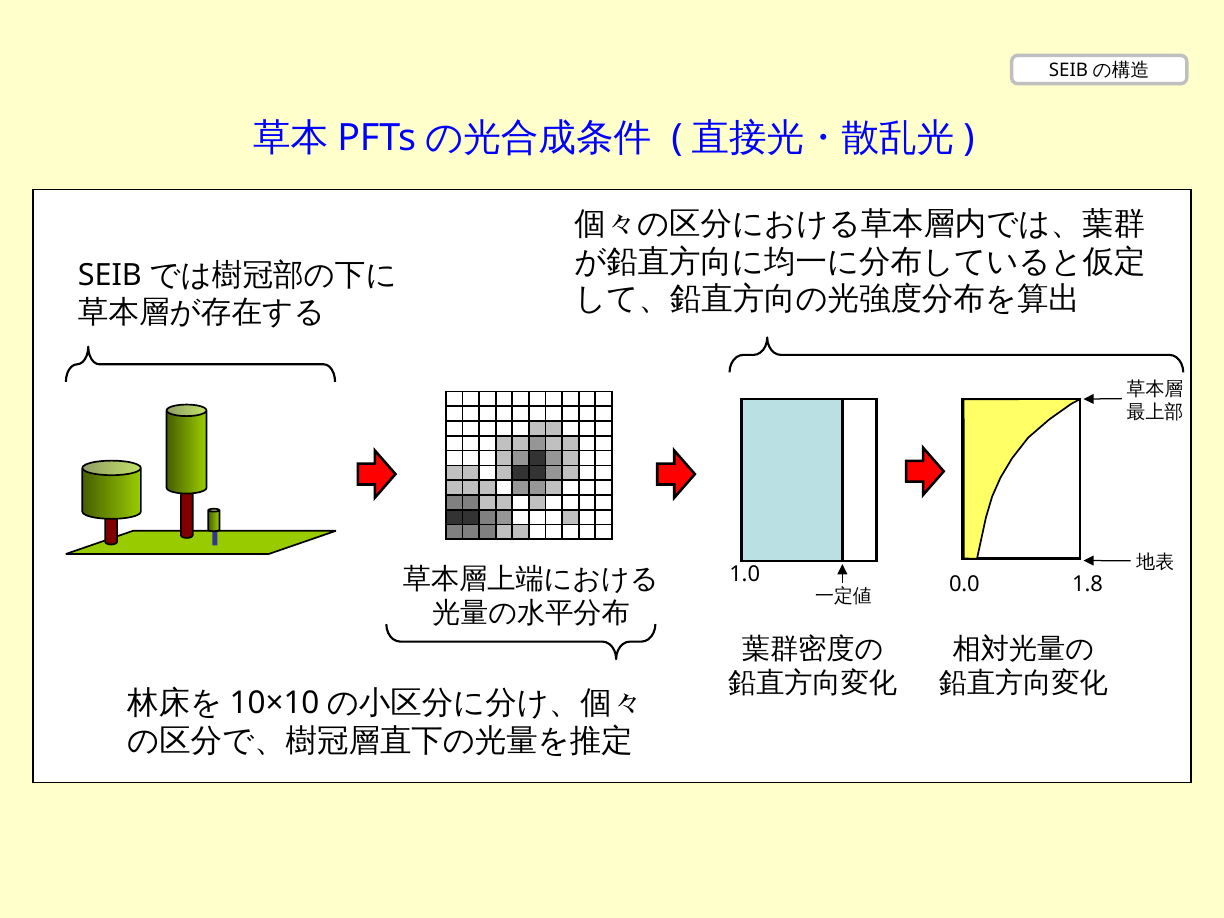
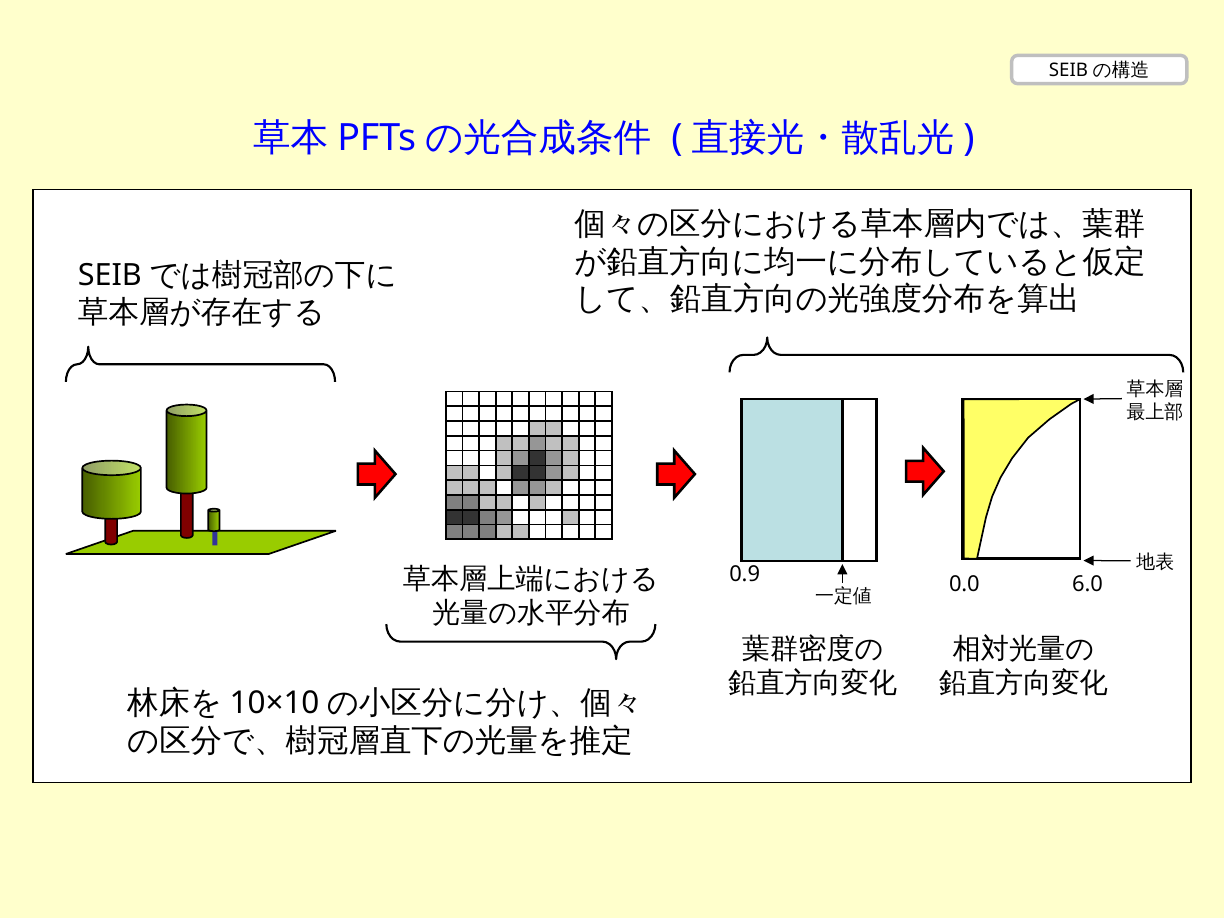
1.0: 1.0 -> 0.9 (745, 575)
1.8: 1.8 -> 6.0 (1087, 584)
